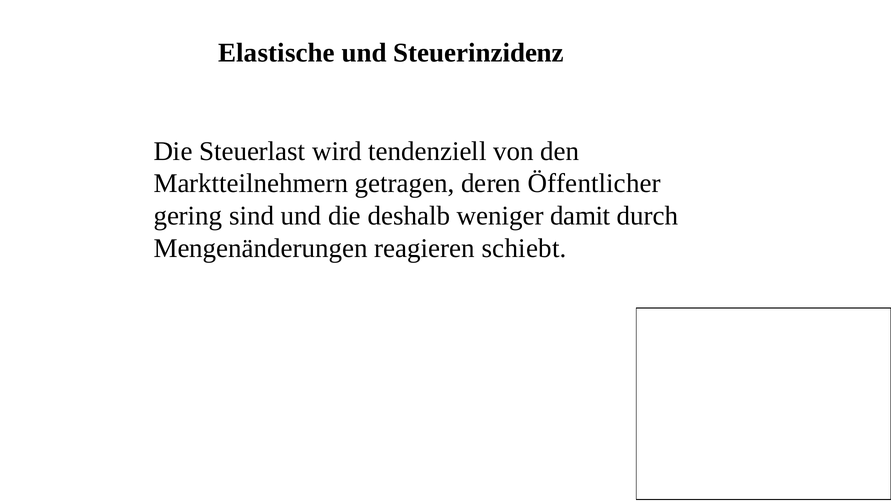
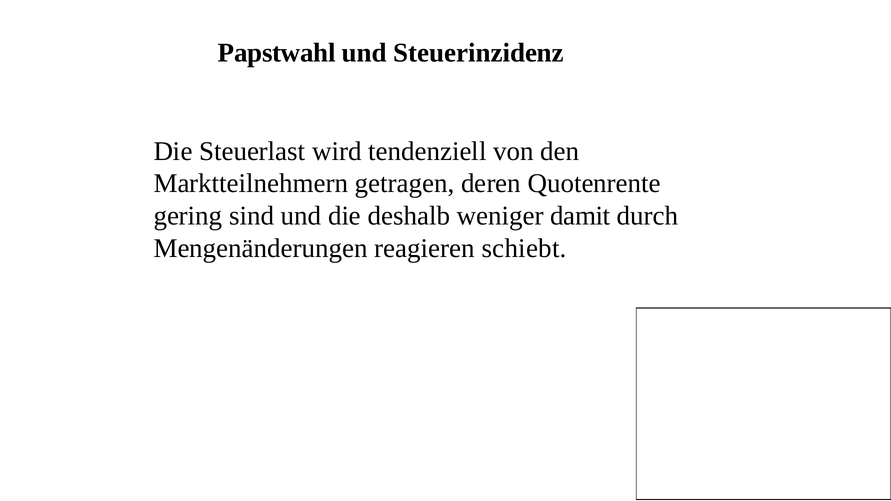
Elastische: Elastische -> Papstwahl (277, 53)
Öffentlicher: Öffentlicher -> Quotenrente (594, 184)
